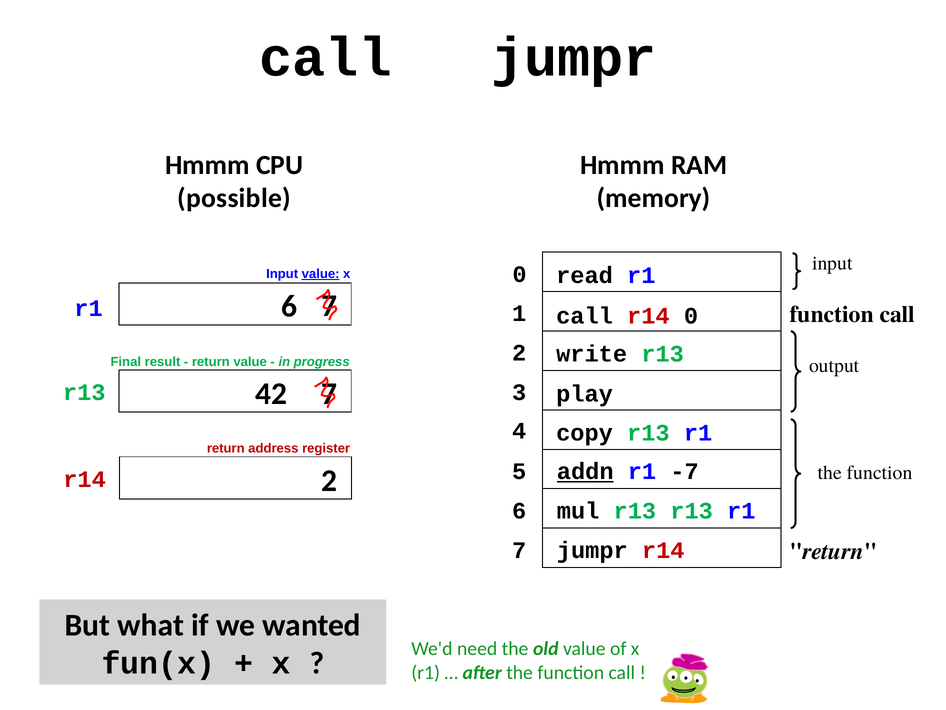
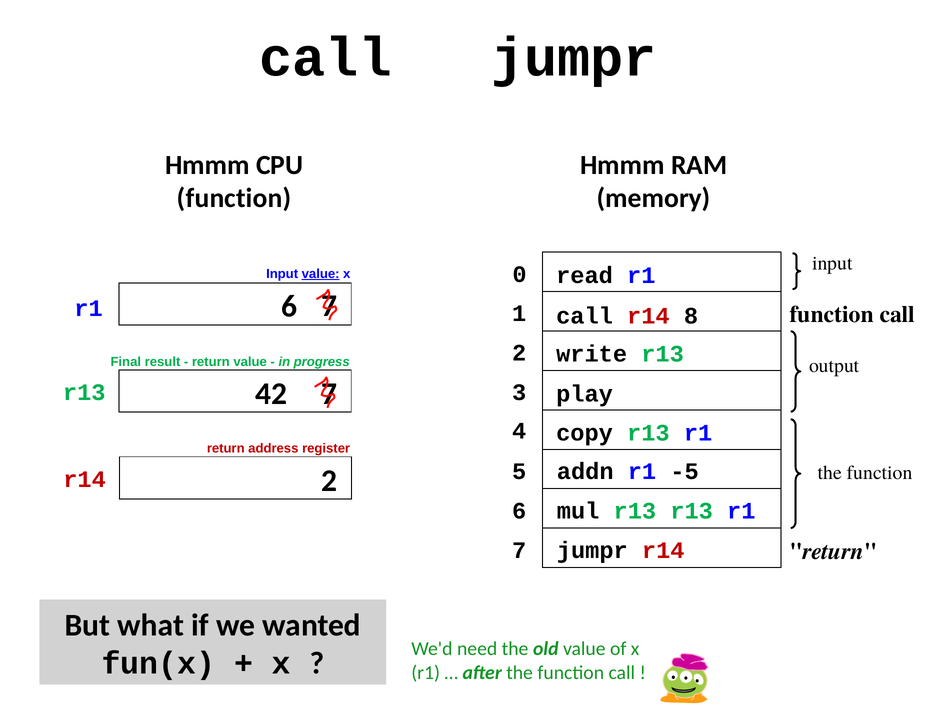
possible: possible -> function (234, 198)
r14 0: 0 -> 8 (691, 316)
addn underline: present -> none (585, 471)
-7: -7 -> -5 (685, 471)
